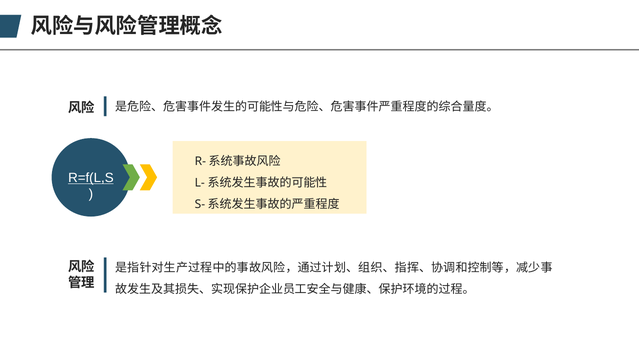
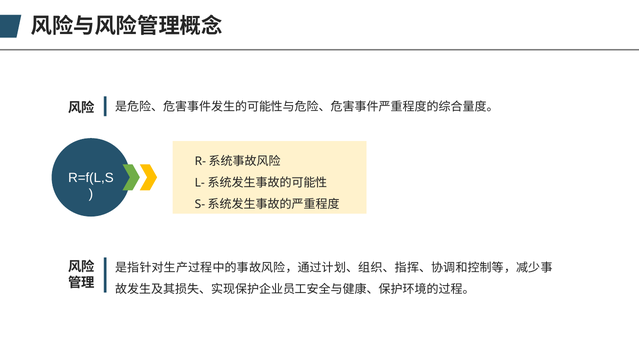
R=f(L,S underline: present -> none (91, 178)
